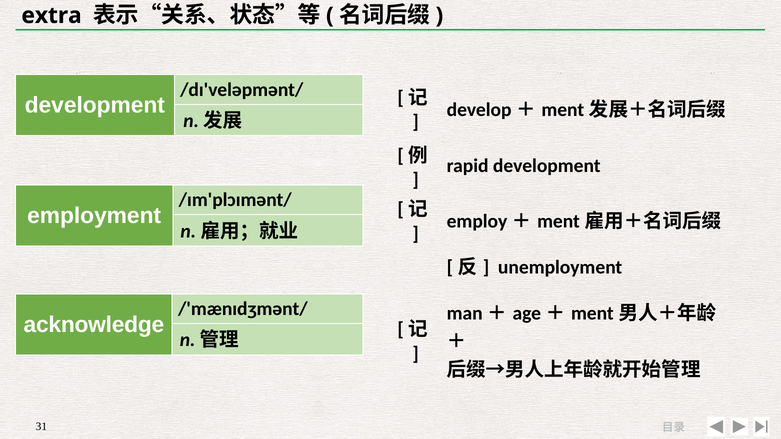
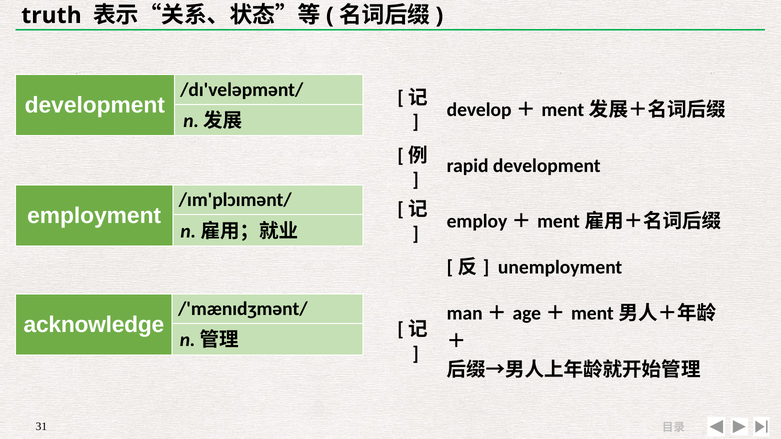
extra: extra -> truth (51, 15)
